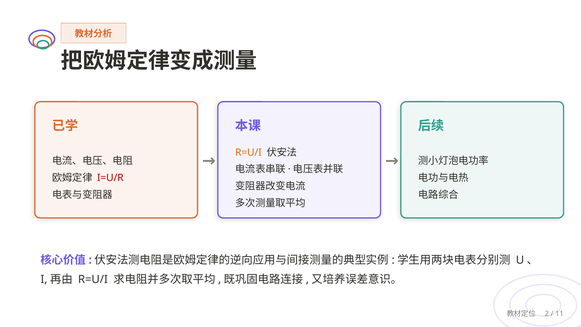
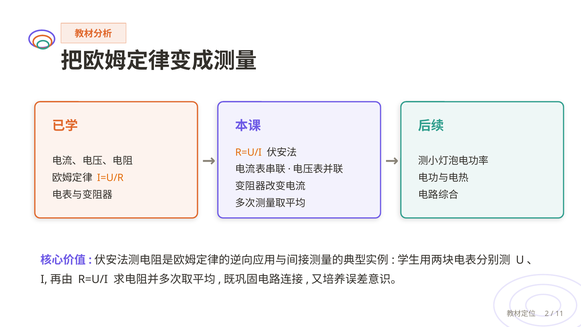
I=U/R colour: red -> orange (110, 178)
